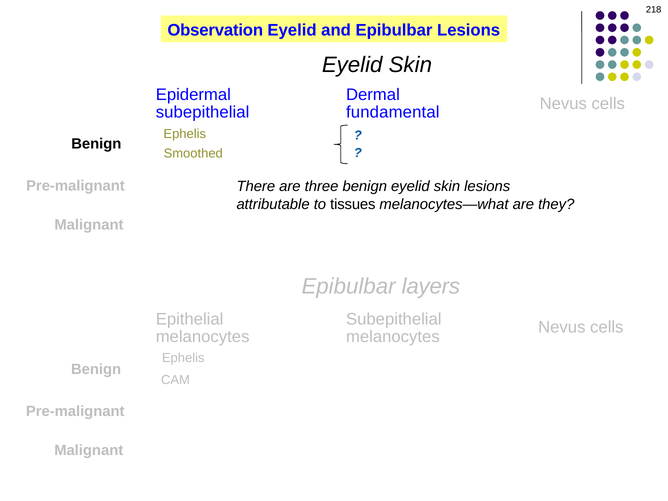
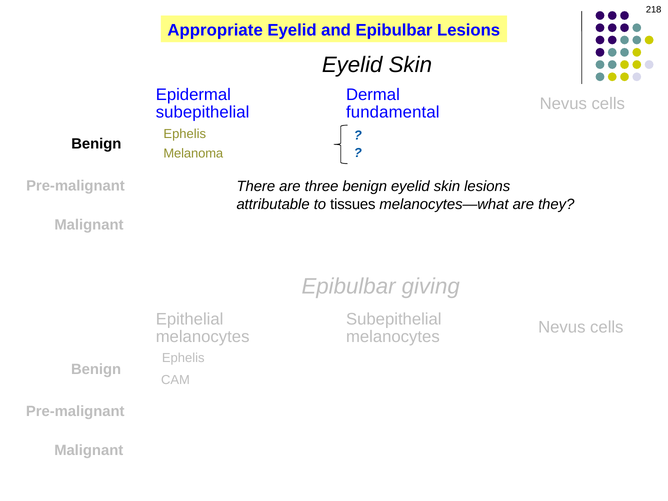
Observation: Observation -> Appropriate (215, 30)
Smoothed: Smoothed -> Melanoma (193, 153)
layers: layers -> giving (431, 287)
